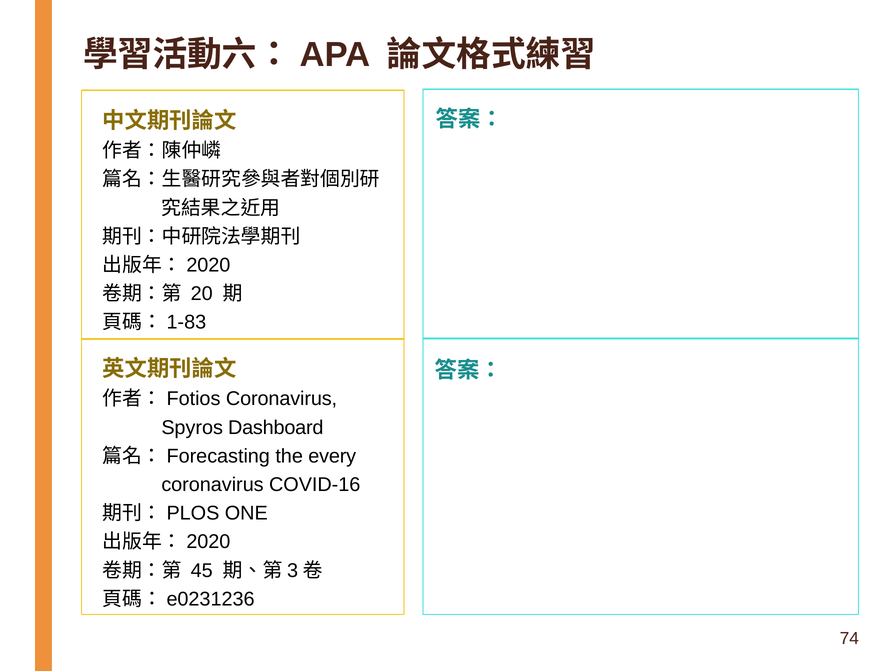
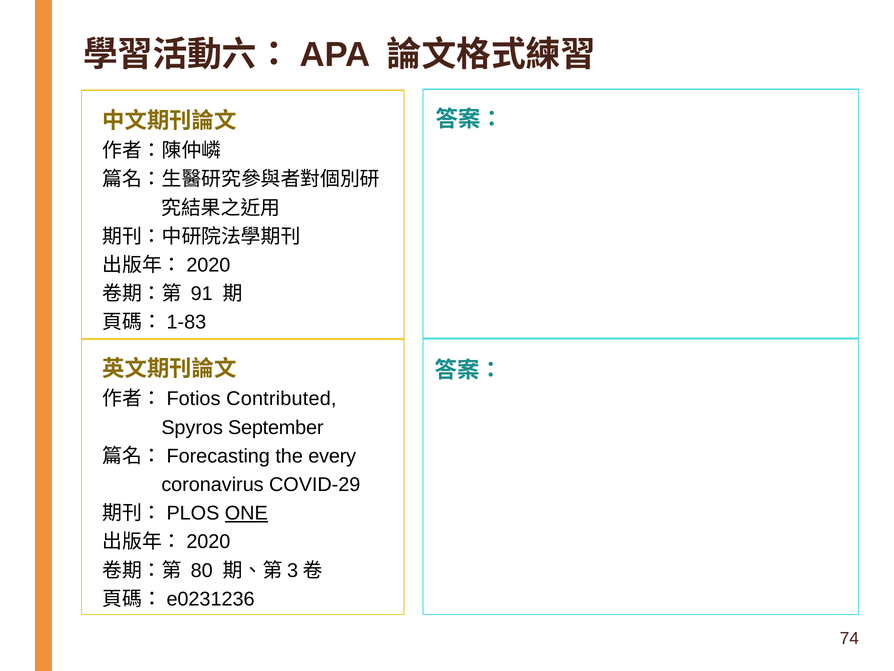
20: 20 -> 91 (202, 294)
Coronavirus: Coronavirus -> Contributed (281, 399)
Dashboard: Dashboard -> September (276, 427)
COVID-16: COVID-16 -> COVID-29 (315, 484)
ONE underline: none -> present (246, 513)
45: 45 -> 80 (202, 570)
